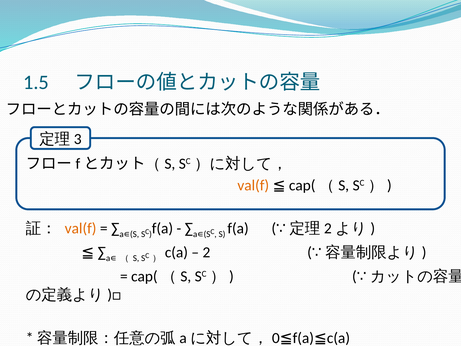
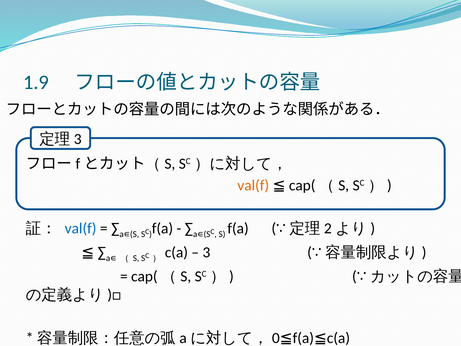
1.5: 1.5 -> 1.9 (36, 82)
val(f colour: orange -> blue (81, 228)
2: 2 -> 3 (206, 252)
